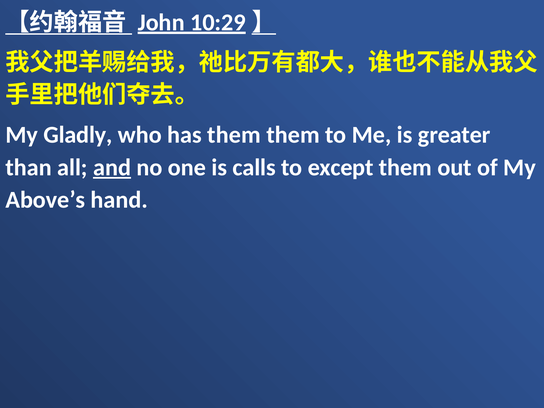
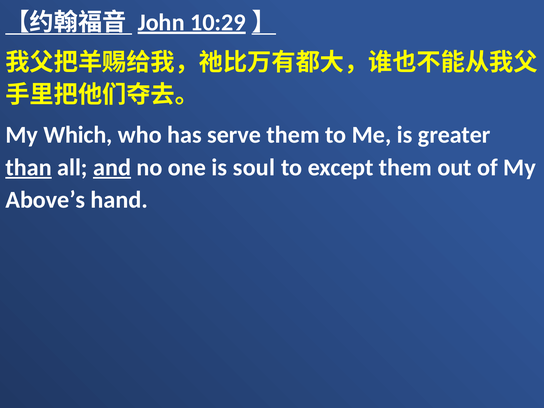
Gladly: Gladly -> Which (78, 135)
has them: them -> serve (234, 135)
than underline: none -> present (29, 167)
calls: calls -> soul (254, 167)
